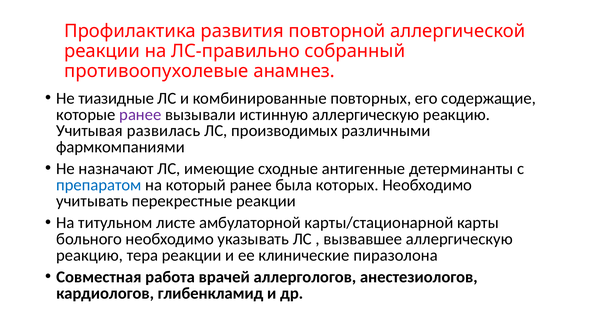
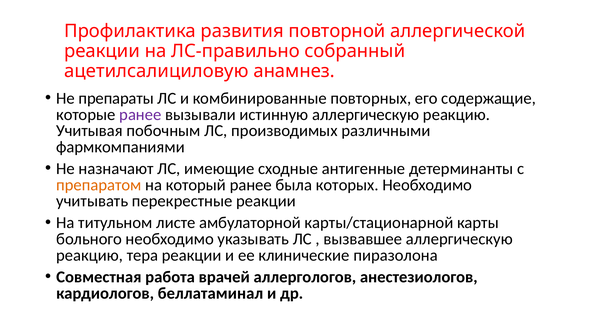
противоопухолевые: противоопухолевые -> ацетилсалициловую (156, 71)
тиазидные: тиазидные -> препараты (116, 98)
развилась: развилась -> побочным (164, 131)
препаратом colour: blue -> orange (99, 185)
глибенкламид: глибенкламид -> беллатаминал (210, 293)
